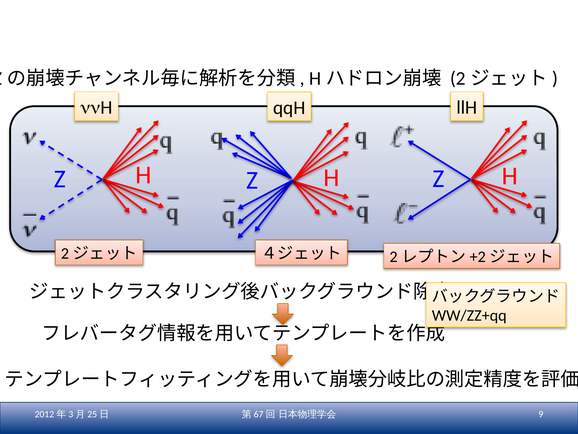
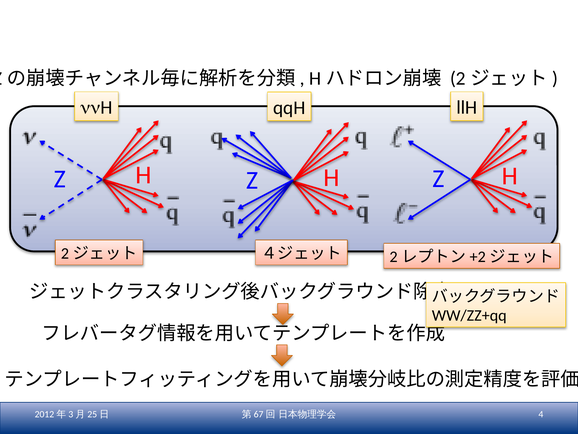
9: 9 -> 4 (541, 414)
